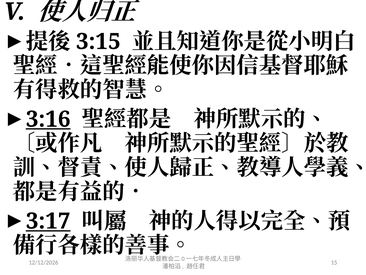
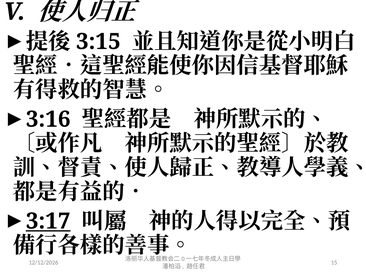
3:16 underline: present -> none (48, 119)
